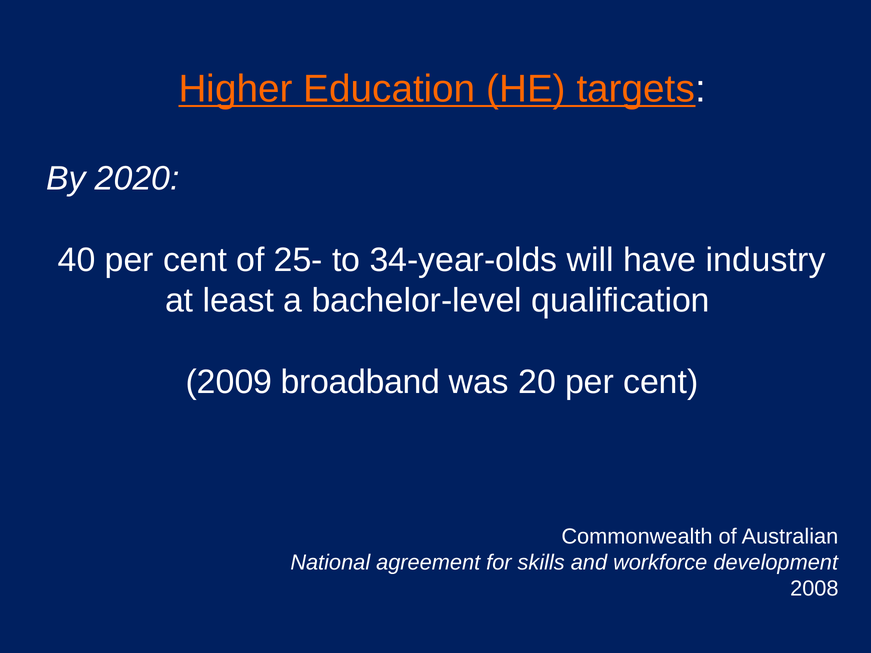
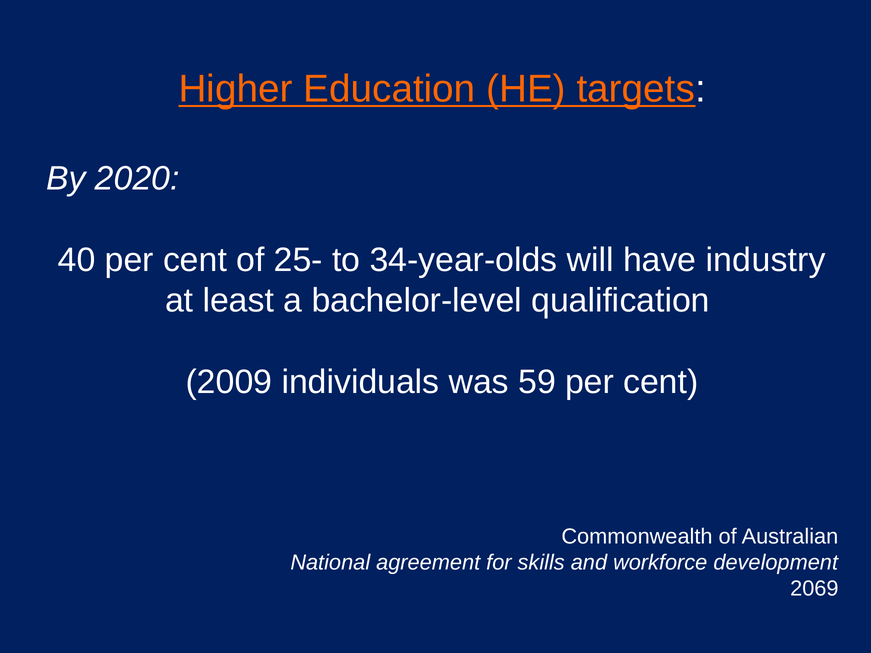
broadband: broadband -> individuals (360, 382)
20: 20 -> 59 (537, 382)
2008: 2008 -> 2069 (814, 589)
